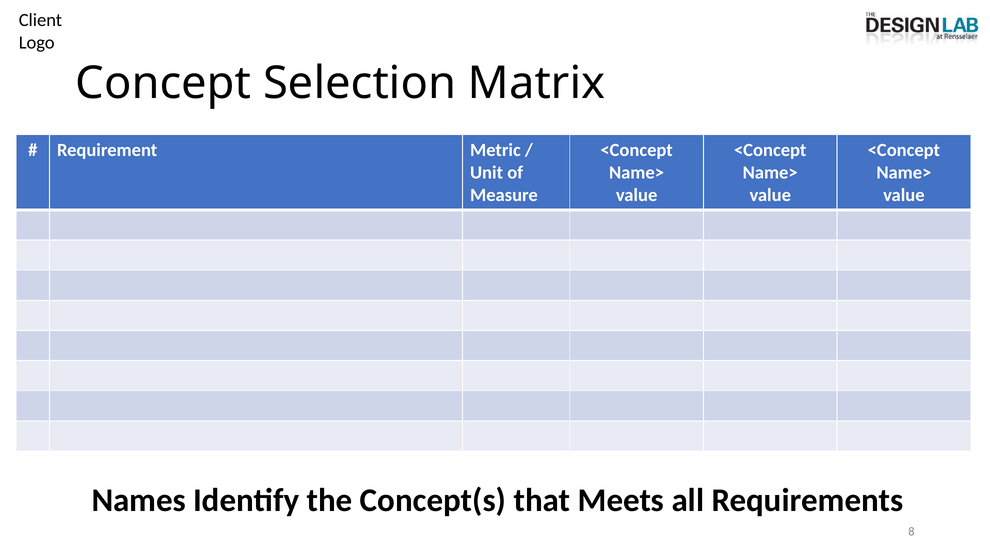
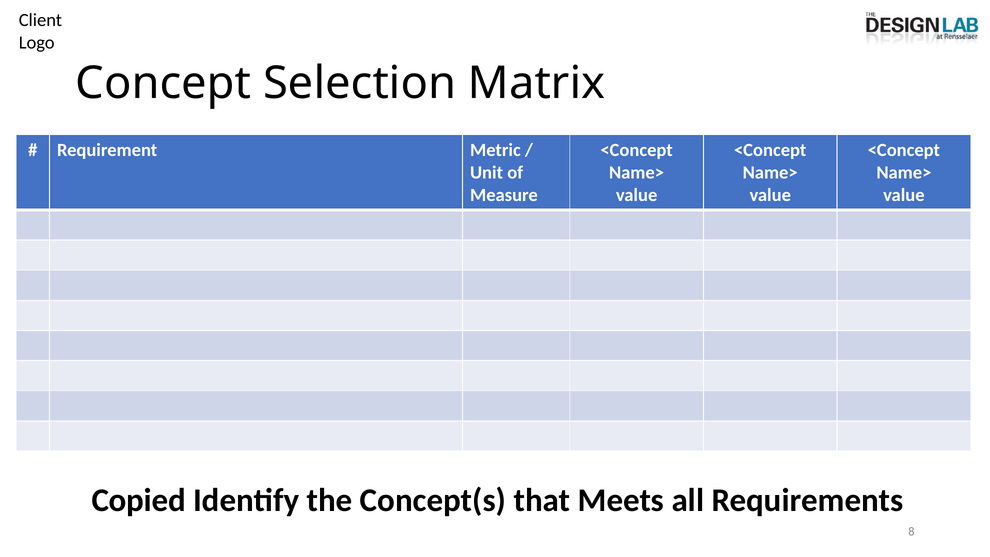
Names: Names -> Copied (139, 500)
